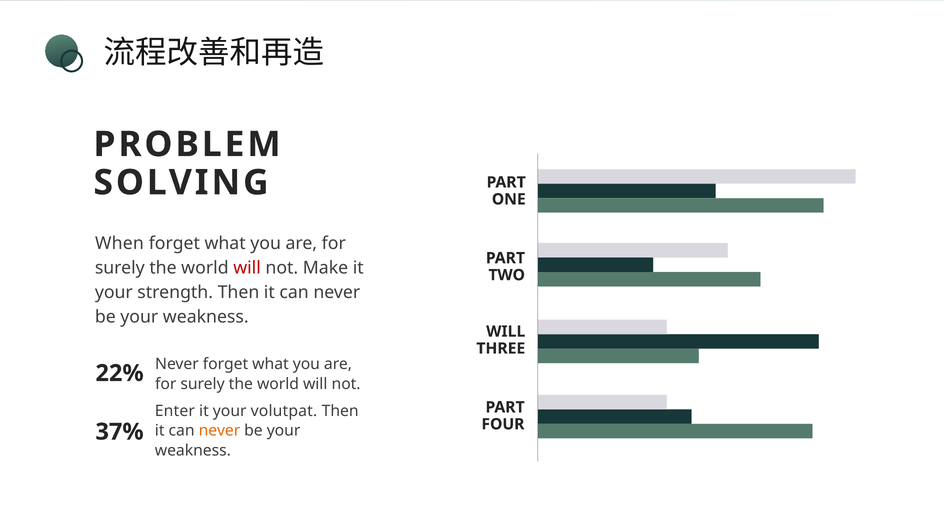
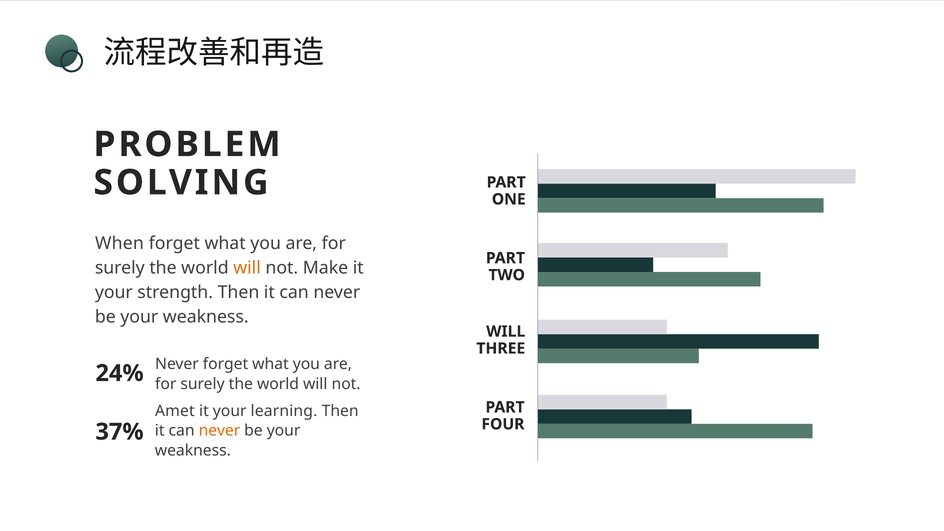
will colour: red -> orange (247, 268)
22%: 22% -> 24% (120, 373)
Enter: Enter -> Amet (175, 411)
volutpat: volutpat -> learning (284, 411)
